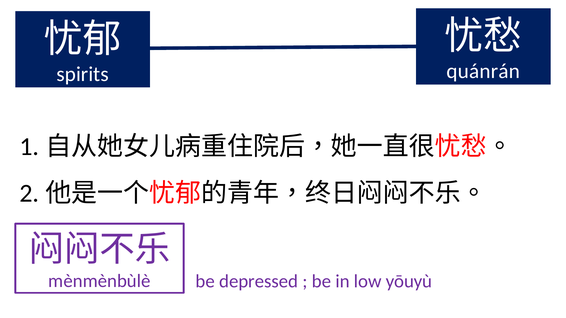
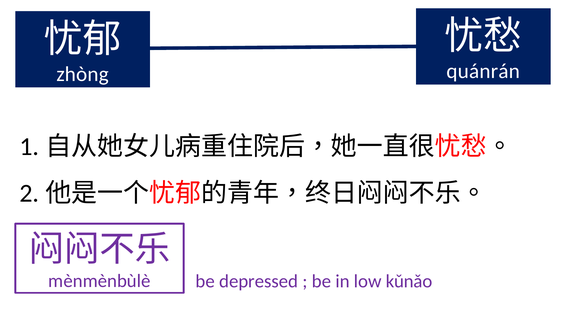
spirits: spirits -> zhòng (83, 74)
yōuyù: yōuyù -> kǔnǎo (409, 282)
